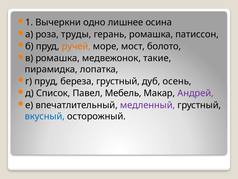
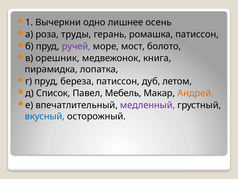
осина: осина -> осень (159, 22)
ручей colour: orange -> purple (76, 46)
в ромашка: ромашка -> орешник (58, 58)
такие: такие -> книга (157, 58)
береза грустный: грустный -> патиссон (118, 81)
осень: осень -> летом (177, 81)
Андрей colour: purple -> orange (196, 93)
